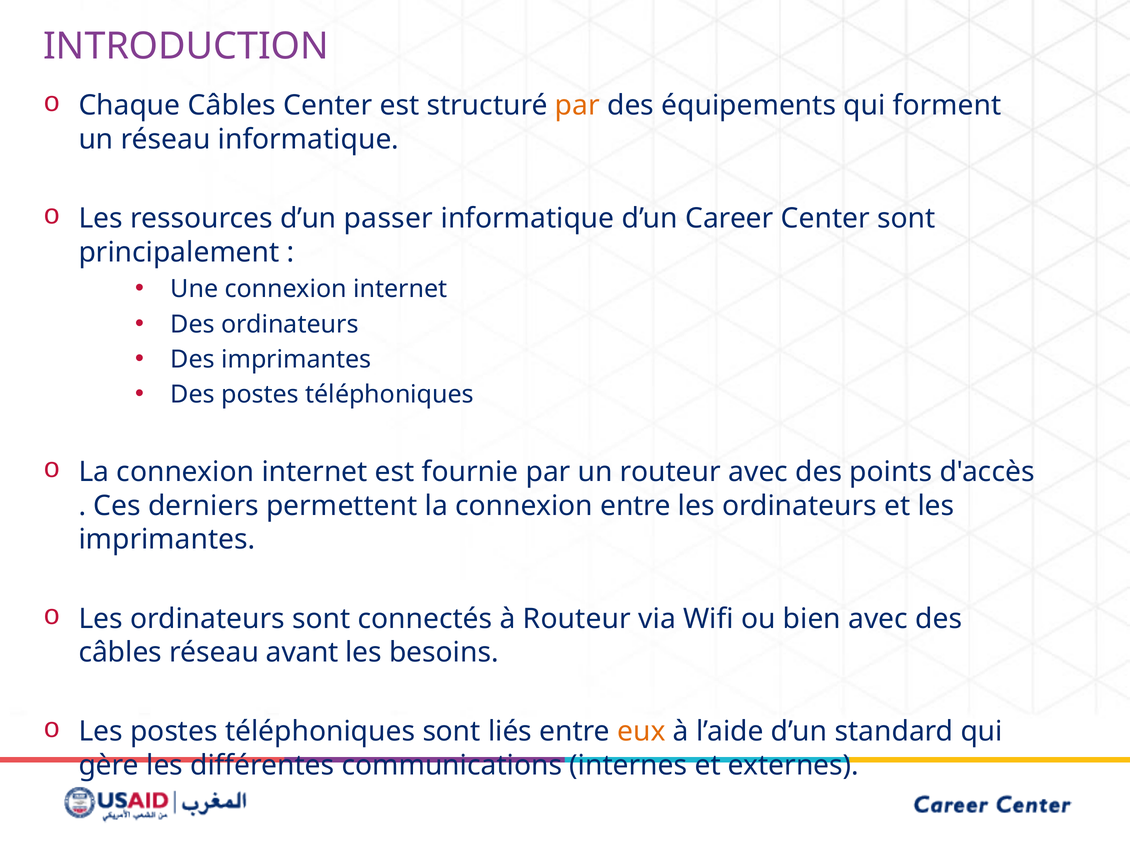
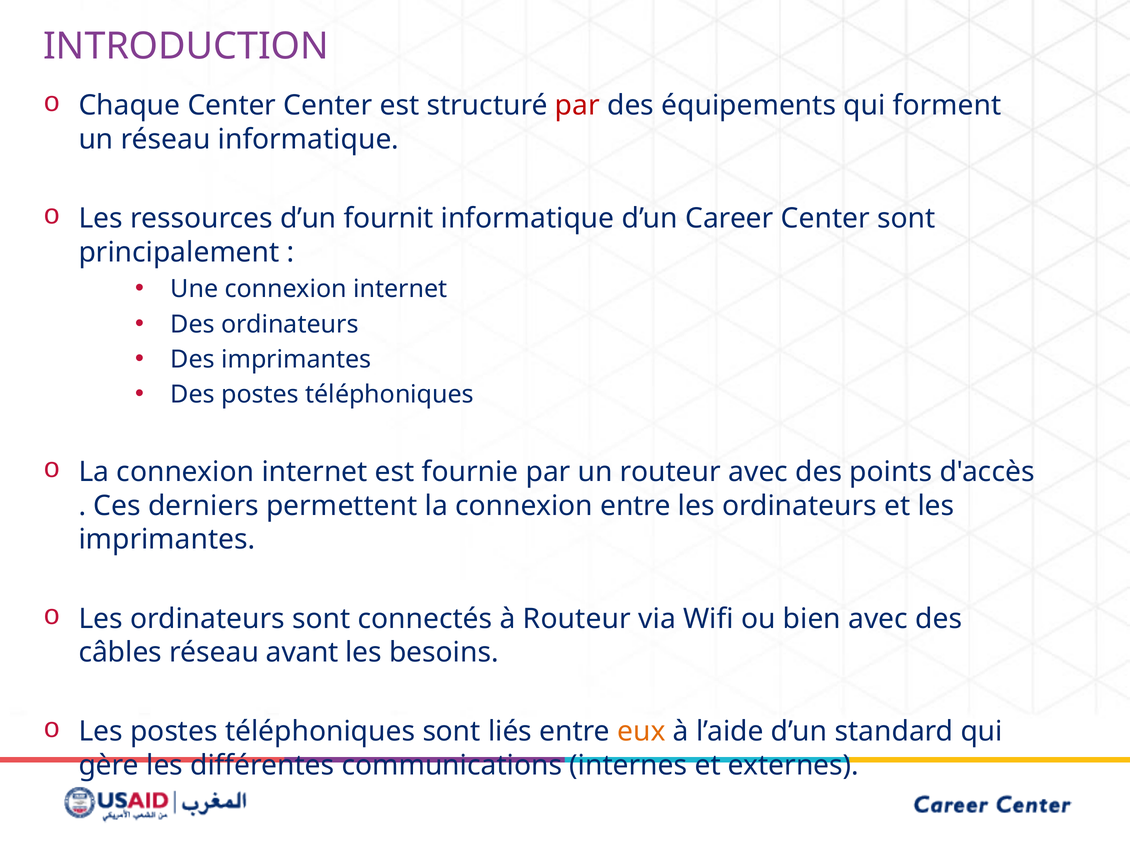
Chaque Câbles: Câbles -> Center (232, 106)
par colour: orange -> red (577, 106)
passer: passer -> fournit (389, 219)
